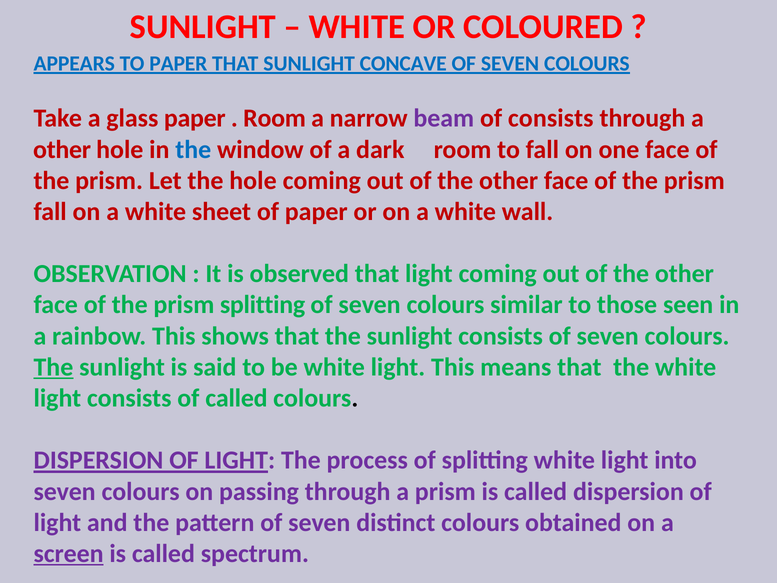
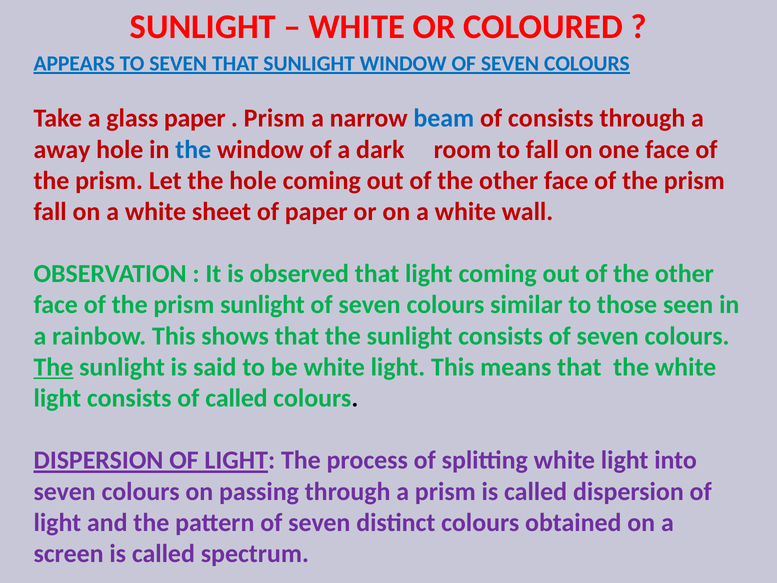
TO PAPER: PAPER -> SEVEN (178, 64)
SUNLIGHT CONCAVE: CONCAVE -> WINDOW (403, 64)
Room: Room -> Prism (274, 118)
beam colour: purple -> blue (444, 118)
other: other -> away (62, 149)
prism splitting: splitting -> sunlight (262, 305)
screen underline: present -> none (69, 553)
